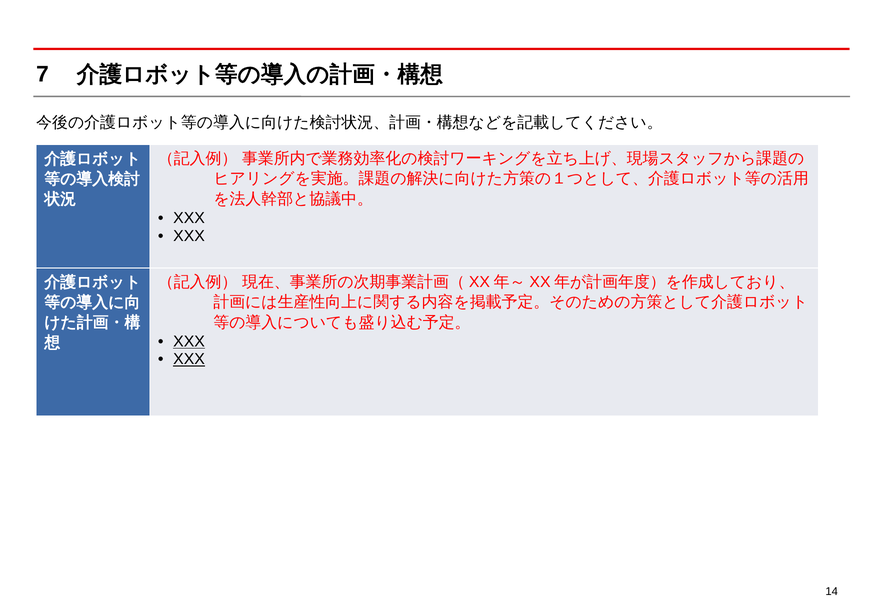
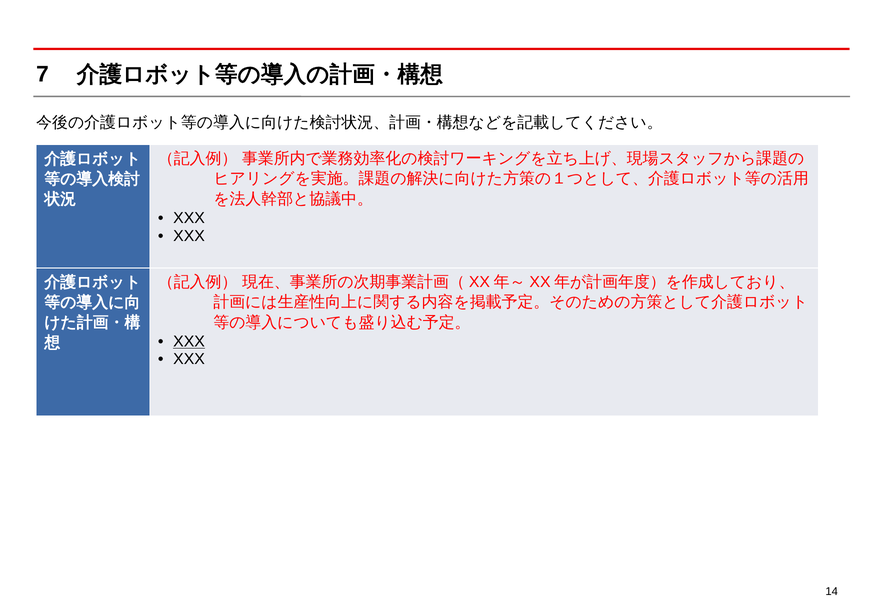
XXX underline: present -> none (189, 359)
